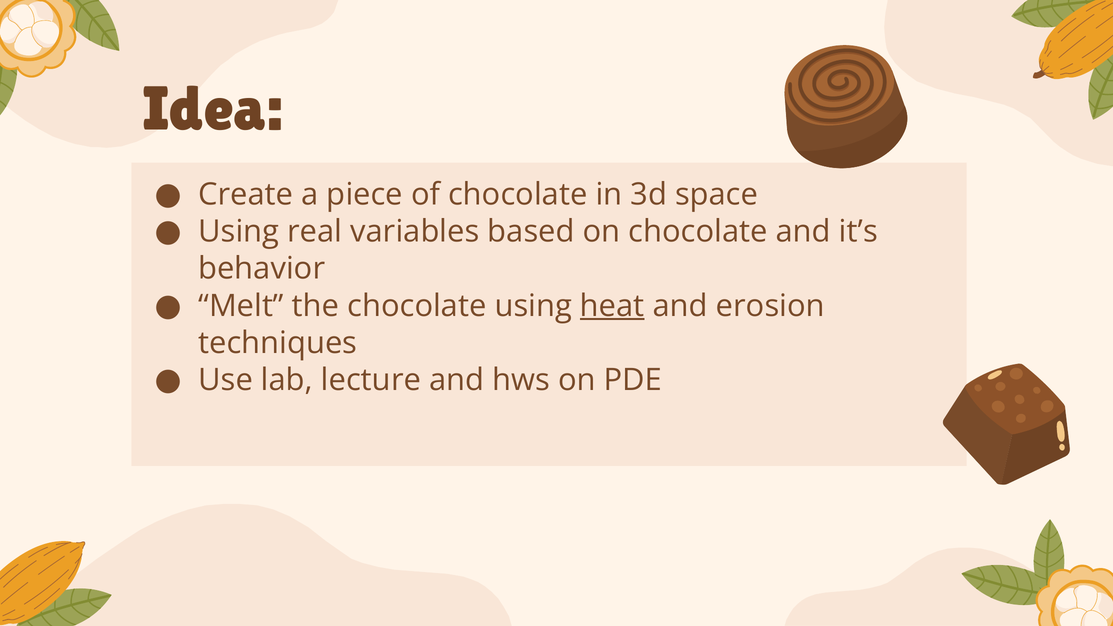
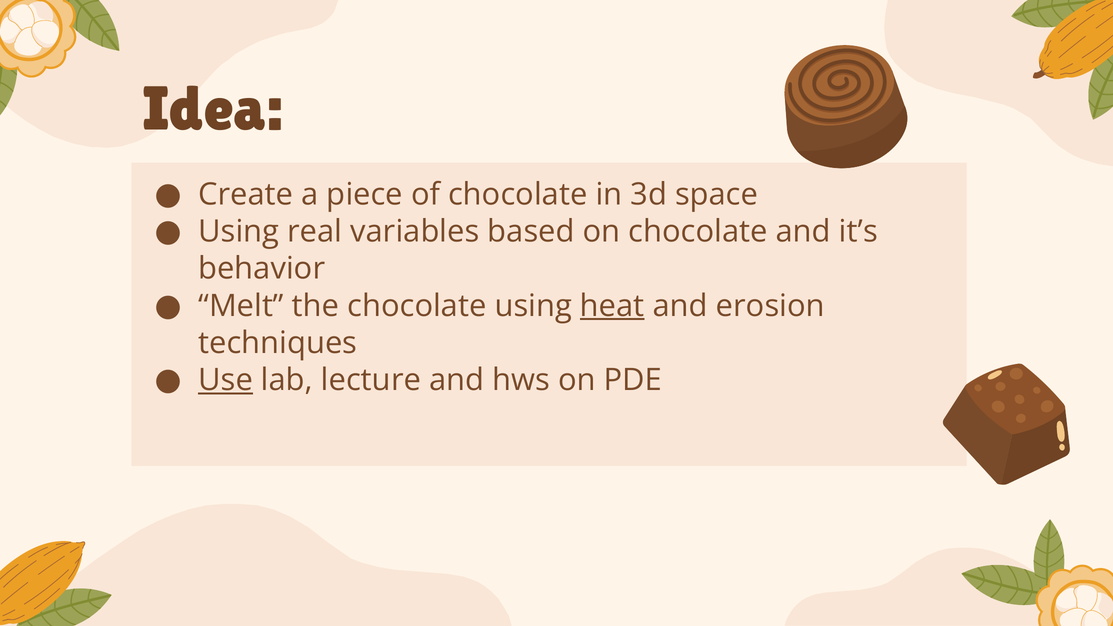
Use underline: none -> present (226, 380)
